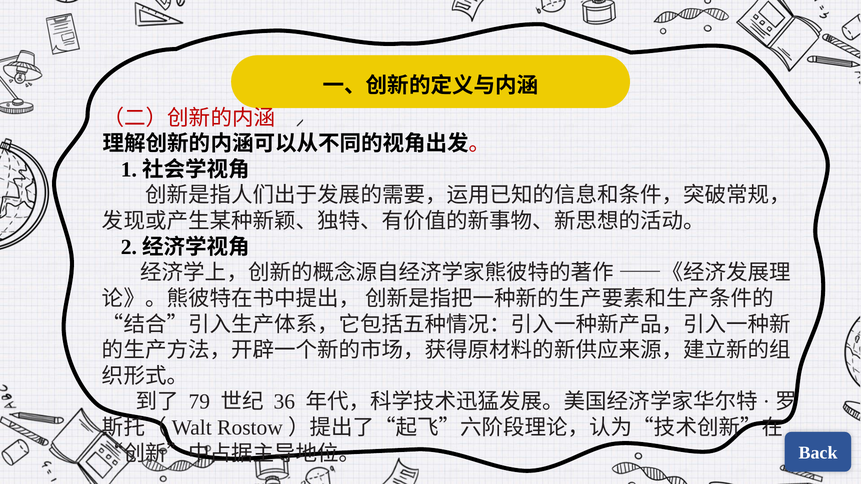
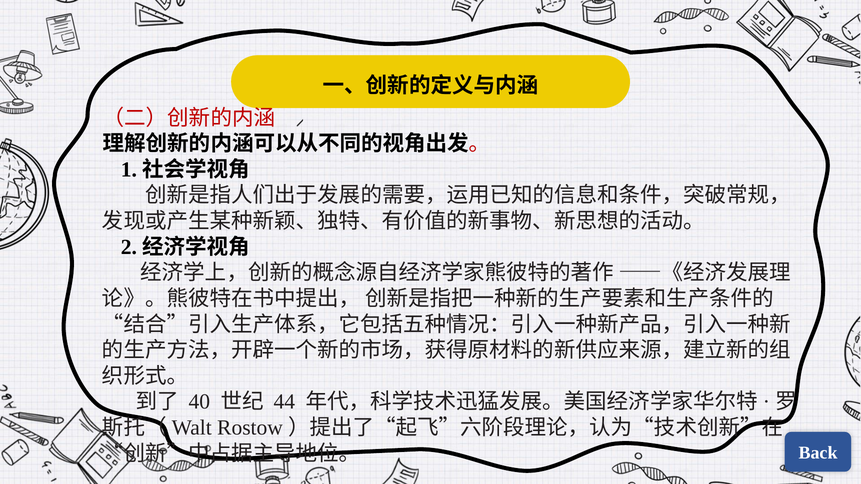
79: 79 -> 40 (199, 402)
36: 36 -> 44 (284, 402)
